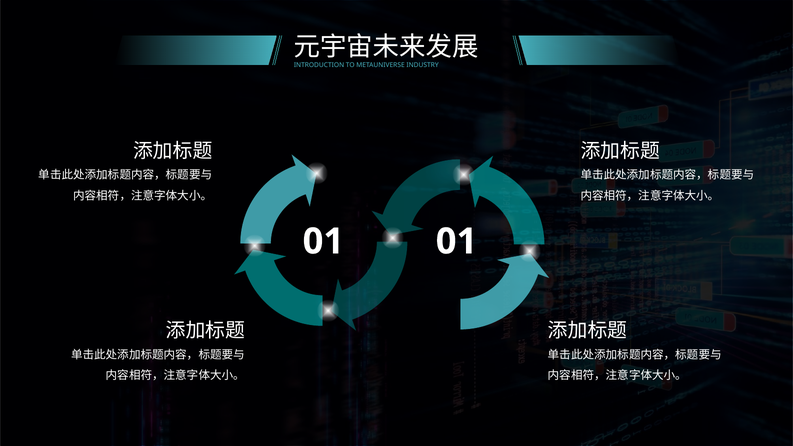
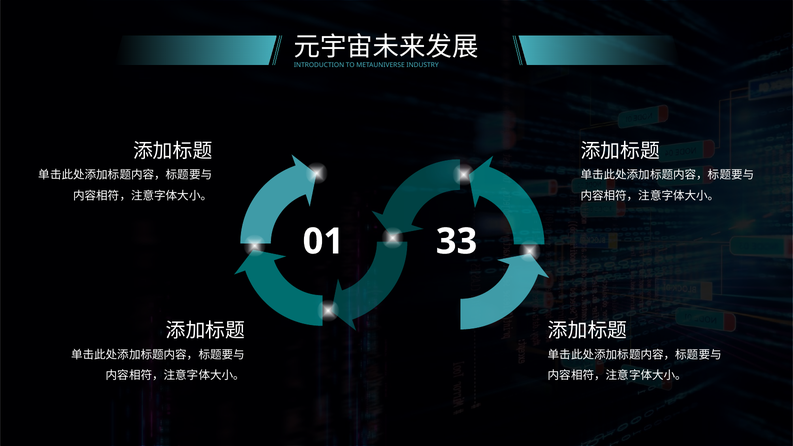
01 01: 01 -> 33 (457, 242)
